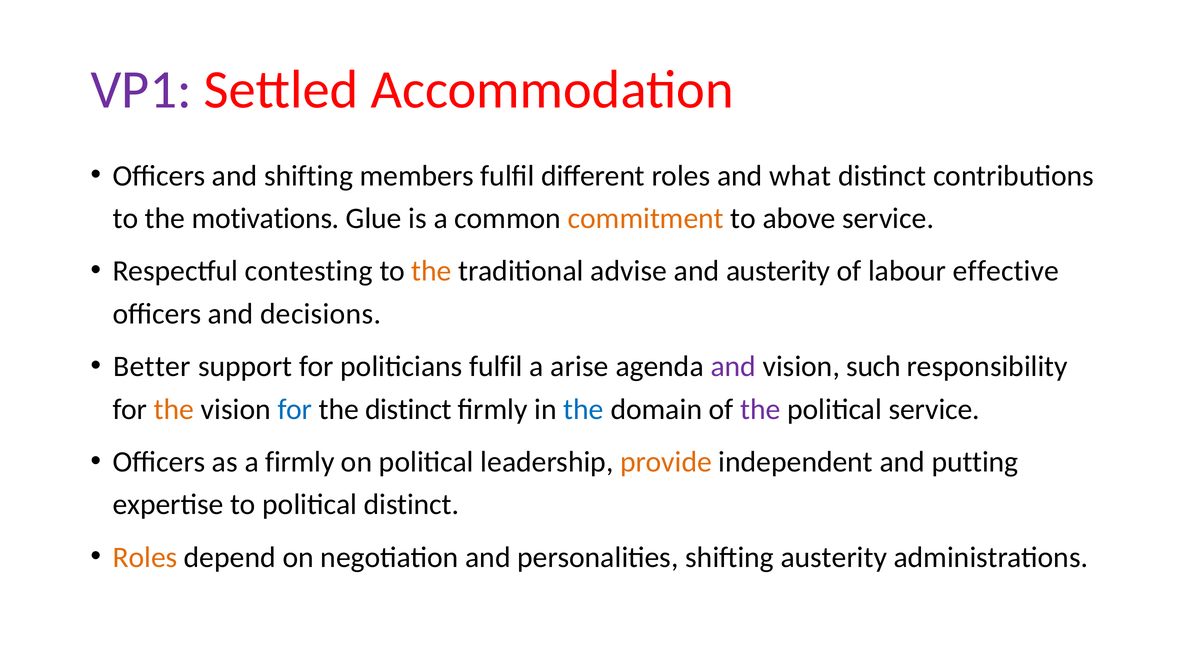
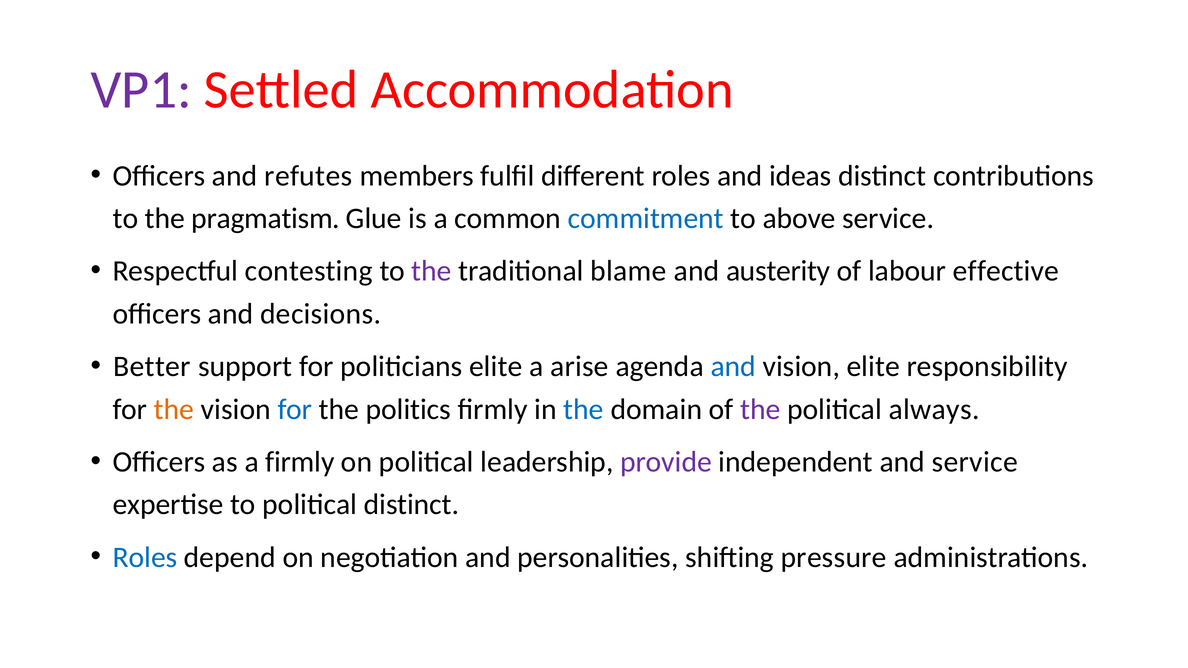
and shifting: shifting -> refutes (308, 176)
what: what -> ideas (800, 176)
motivations: motivations -> pragmatism (266, 219)
commitment colour: orange -> blue (646, 219)
the colour: orange -> purple (432, 271)
advise: advise -> blame (629, 271)
politicians fulfil: fulfil -> elite (496, 367)
and colour: purple -> blue (733, 367)
vision such: such -> elite (873, 367)
the distinct: distinct -> politics (408, 409)
political service: service -> always (934, 409)
provide colour: orange -> purple (666, 462)
and putting: putting -> service (975, 462)
Roles colour: orange -> blue (145, 557)
shifting austerity: austerity -> pressure (834, 557)
